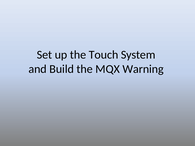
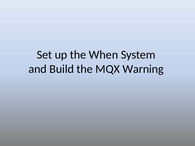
Touch: Touch -> When (103, 55)
